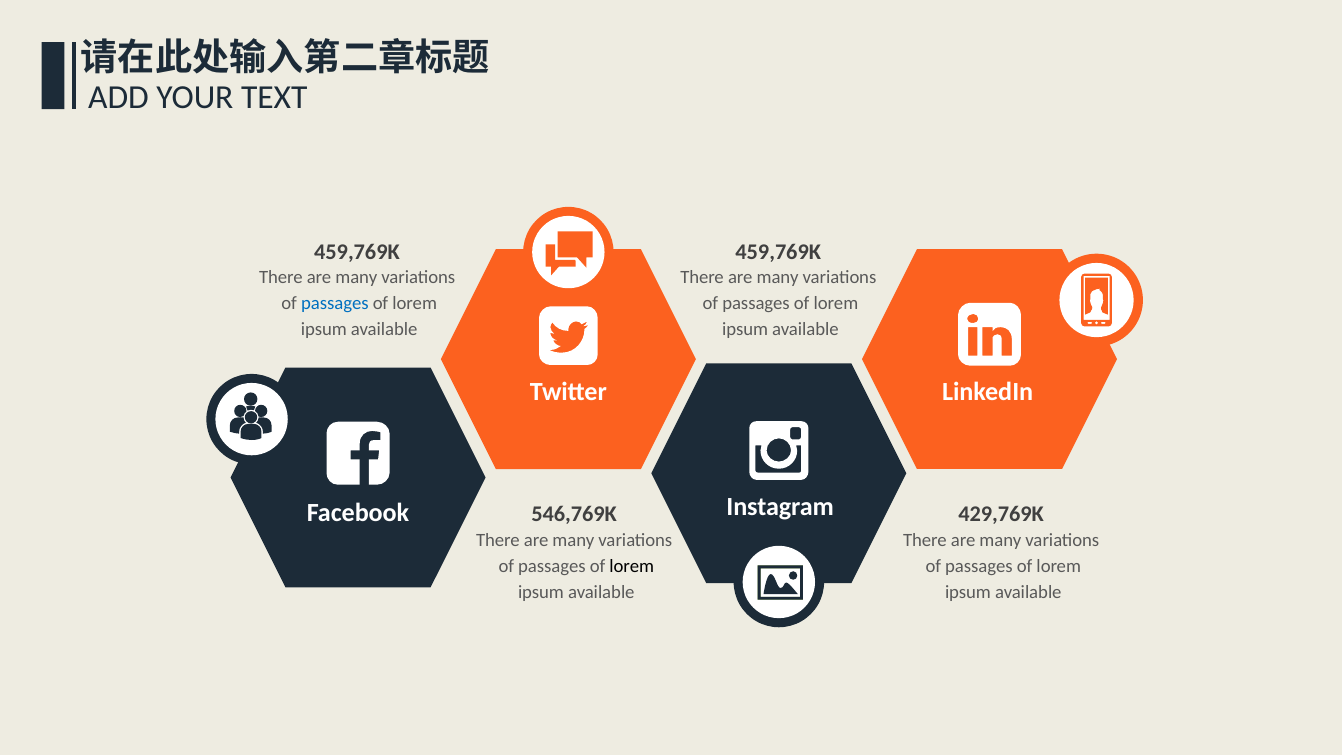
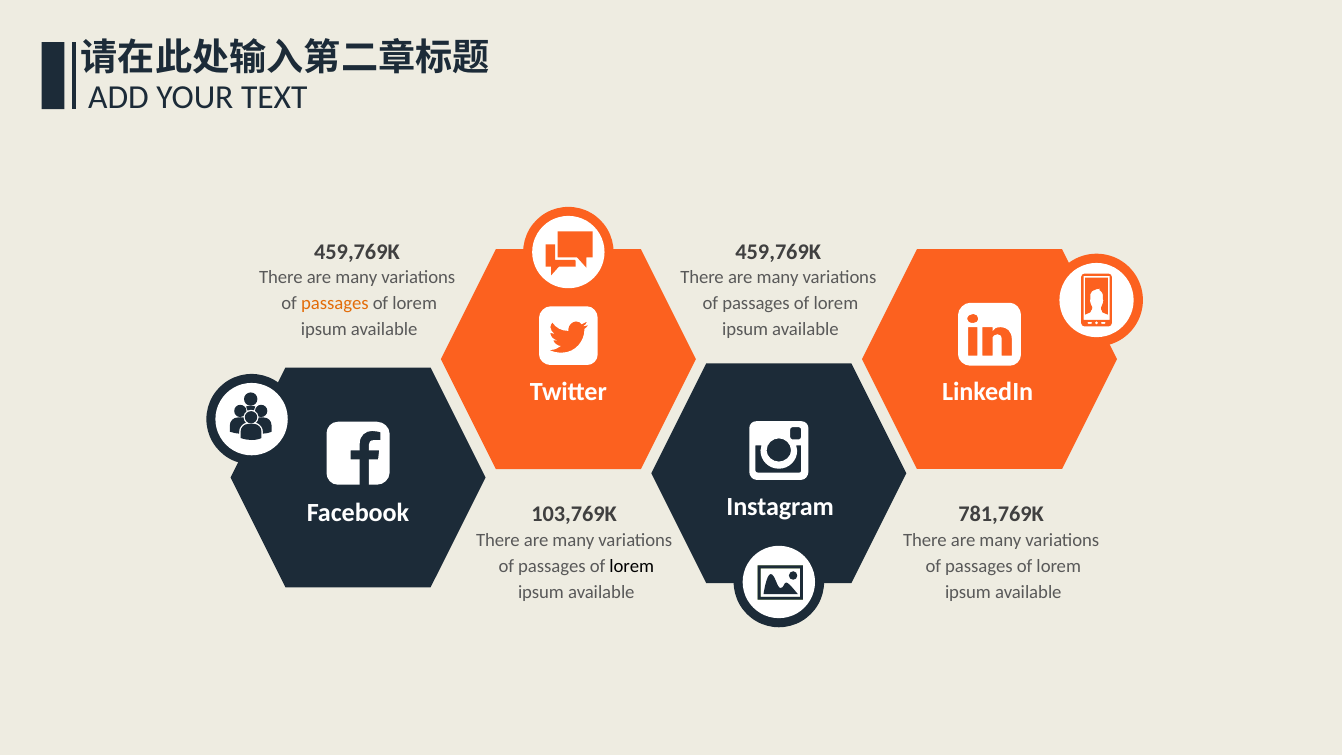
passages colour: blue -> orange (335, 304)
546,769K: 546,769K -> 103,769K (574, 514)
429,769K: 429,769K -> 781,769K (1001, 514)
